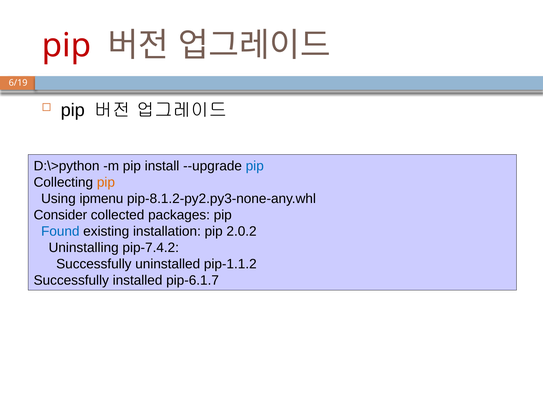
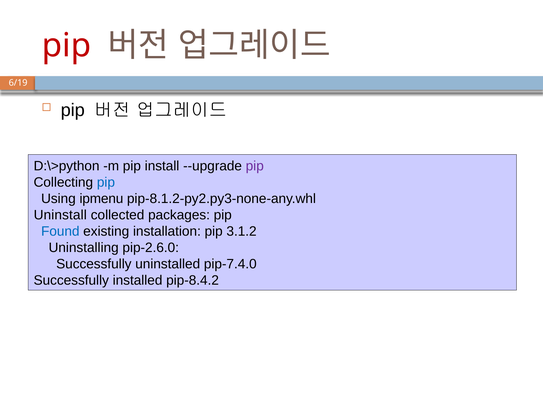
pip colour: blue -> purple (255, 166)
pip colour: orange -> blue (106, 182)
Consider: Consider -> Uninstall (60, 215)
2.0.2: 2.0.2 -> 3.1.2 (242, 231)
pip-7.4.2: pip-7.4.2 -> pip-2.6.0 (151, 247)
pip-1.1.2: pip-1.1.2 -> pip-7.4.0 (230, 264)
pip-6.1.7: pip-6.1.7 -> pip-8.4.2 (193, 280)
